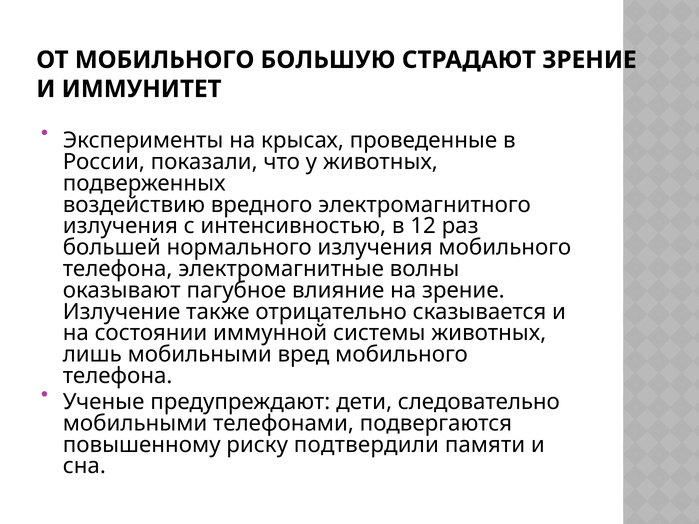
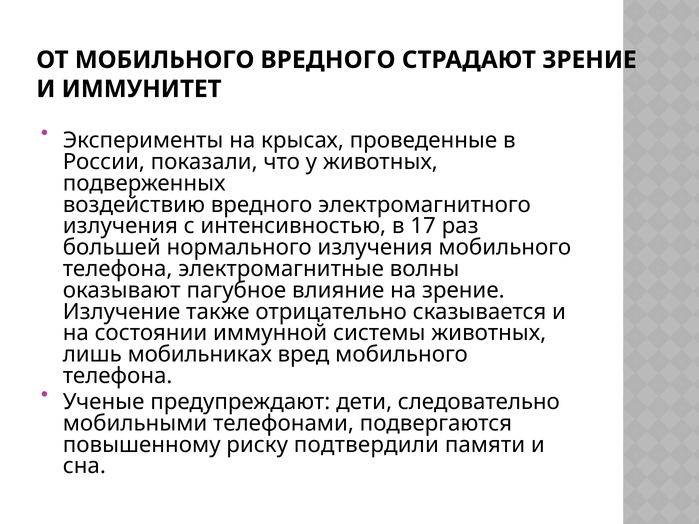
МОБИЛЬНОГО БОЛЬШУЮ: БОЛЬШУЮ -> ВРЕДНОГО (328, 60)
12: 12 -> 17 (423, 226)
лишь мобильными: мобильными -> мобильниках (200, 355)
